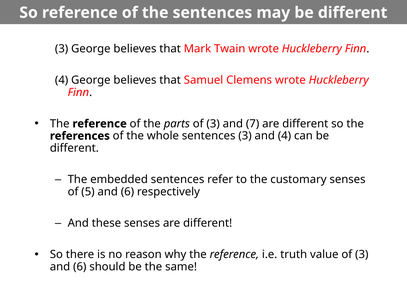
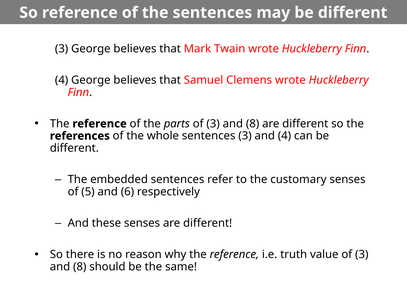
7: 7 -> 8 (253, 124)
6: 6 -> 8 (80, 267)
